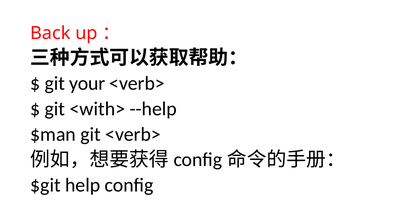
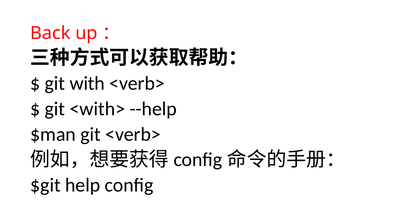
your: your -> with (87, 84)
